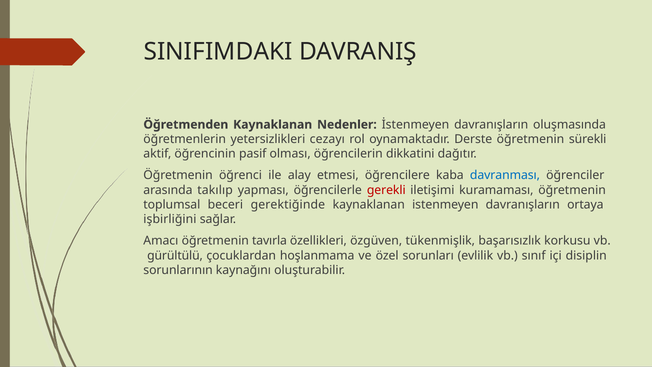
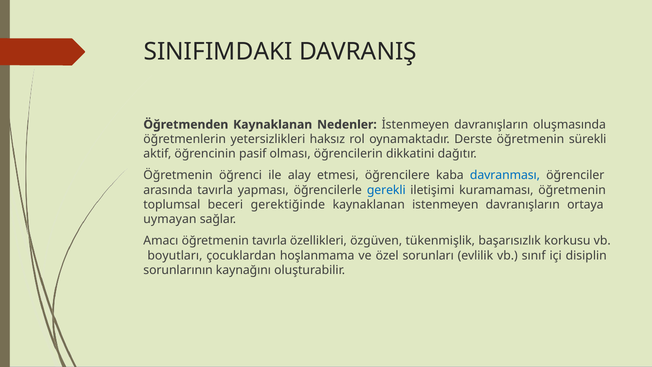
cezayı: cezayı -> haksız (327, 139)
arasında takılıp: takılıp -> tavırla (215, 190)
gerekli colour: red -> blue (386, 190)
işbirliğini: işbirliğini -> uymayan (170, 219)
gürültülü: gürültülü -> boyutları (175, 255)
